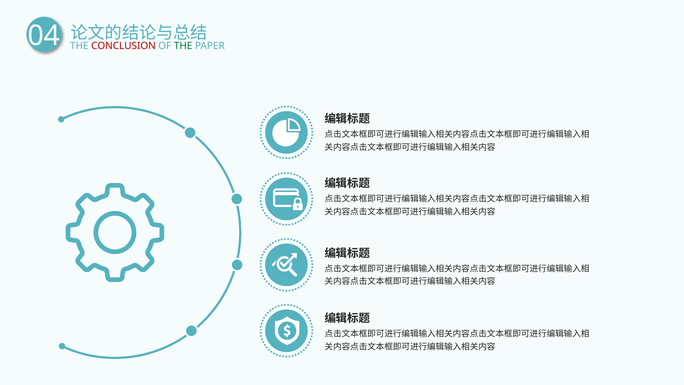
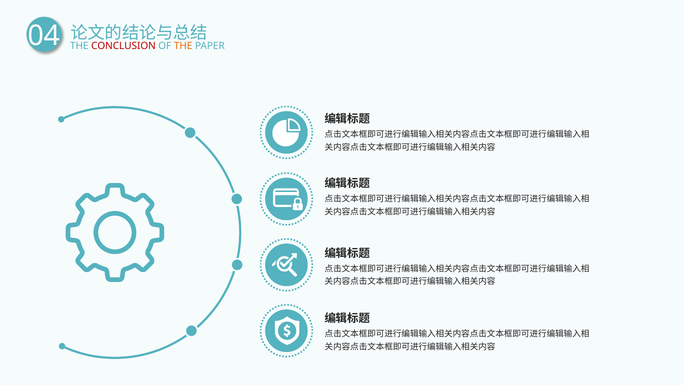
THE colour: green -> orange (183, 46)
